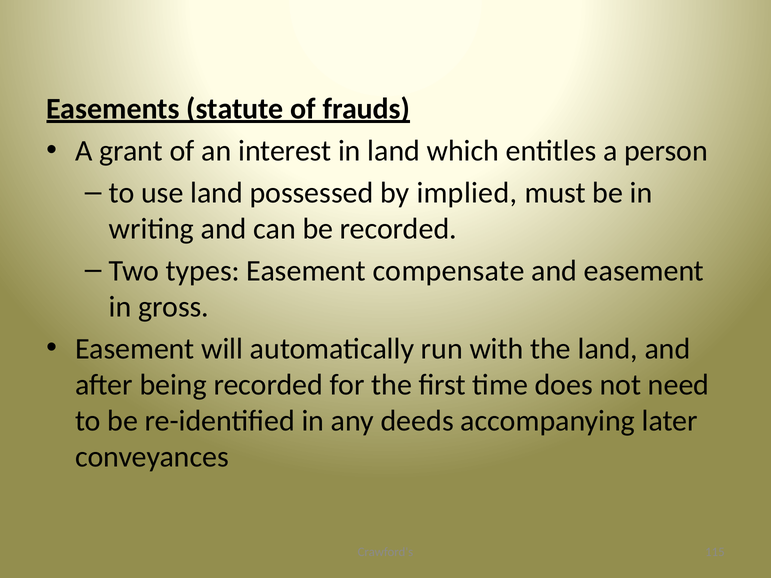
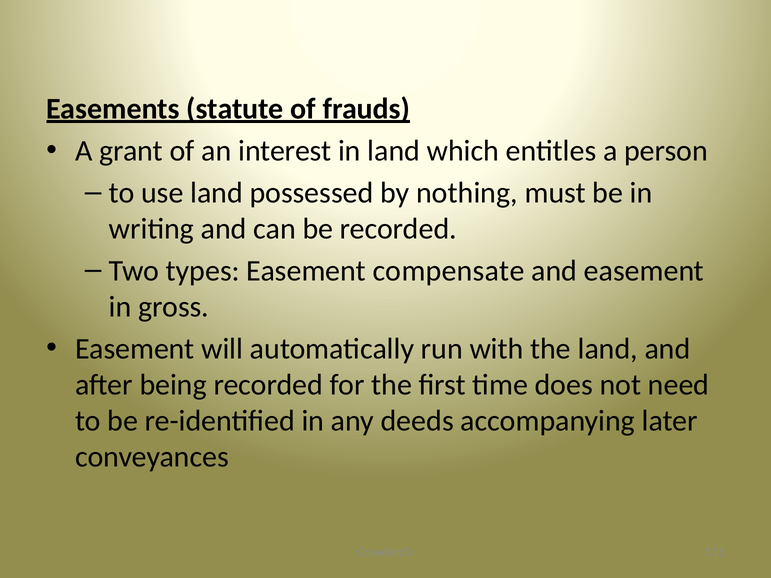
implied: implied -> nothing (467, 193)
